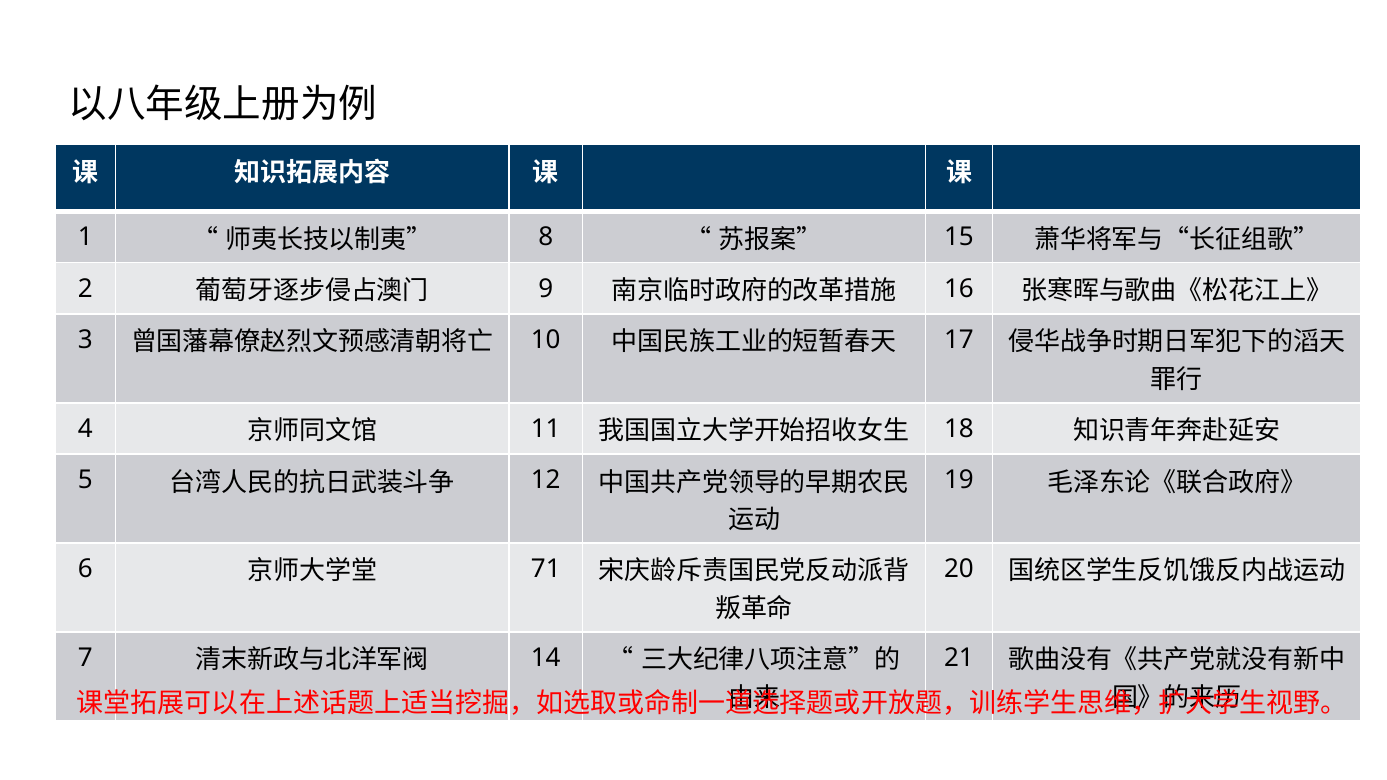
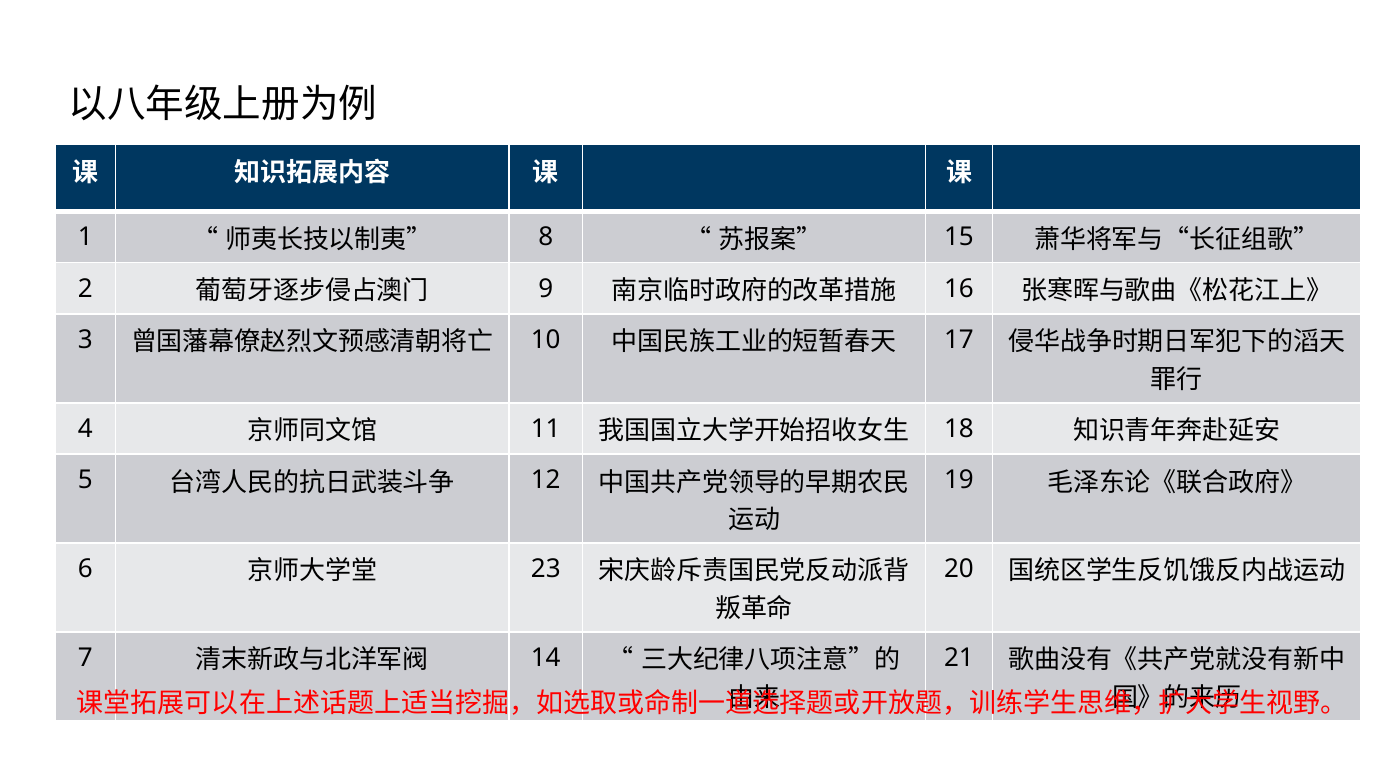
71: 71 -> 23 (546, 569)
